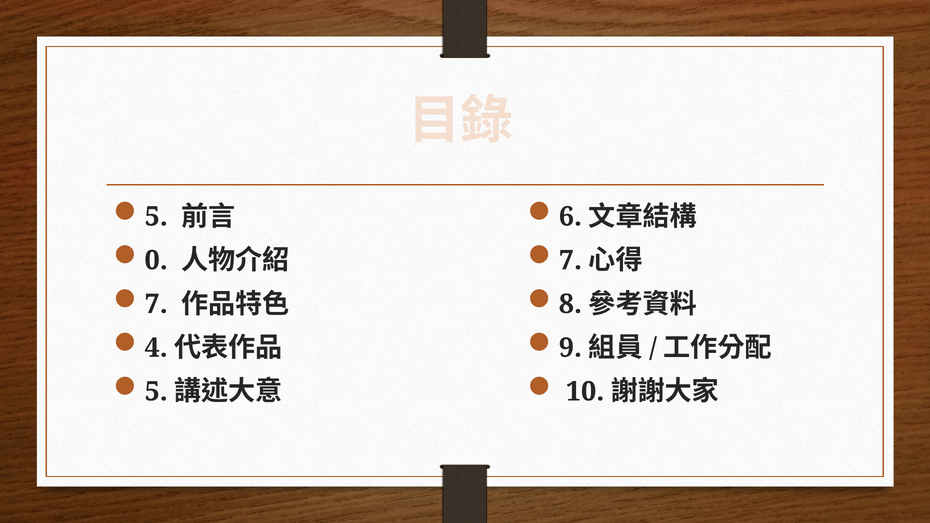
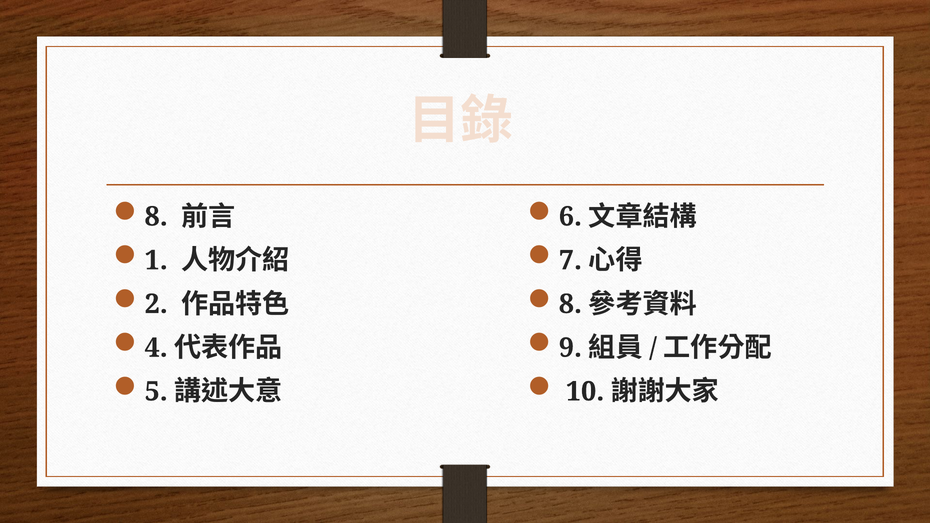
5: 5 -> 8 (156, 217)
0: 0 -> 1 (156, 260)
7: 7 -> 2 (156, 304)
